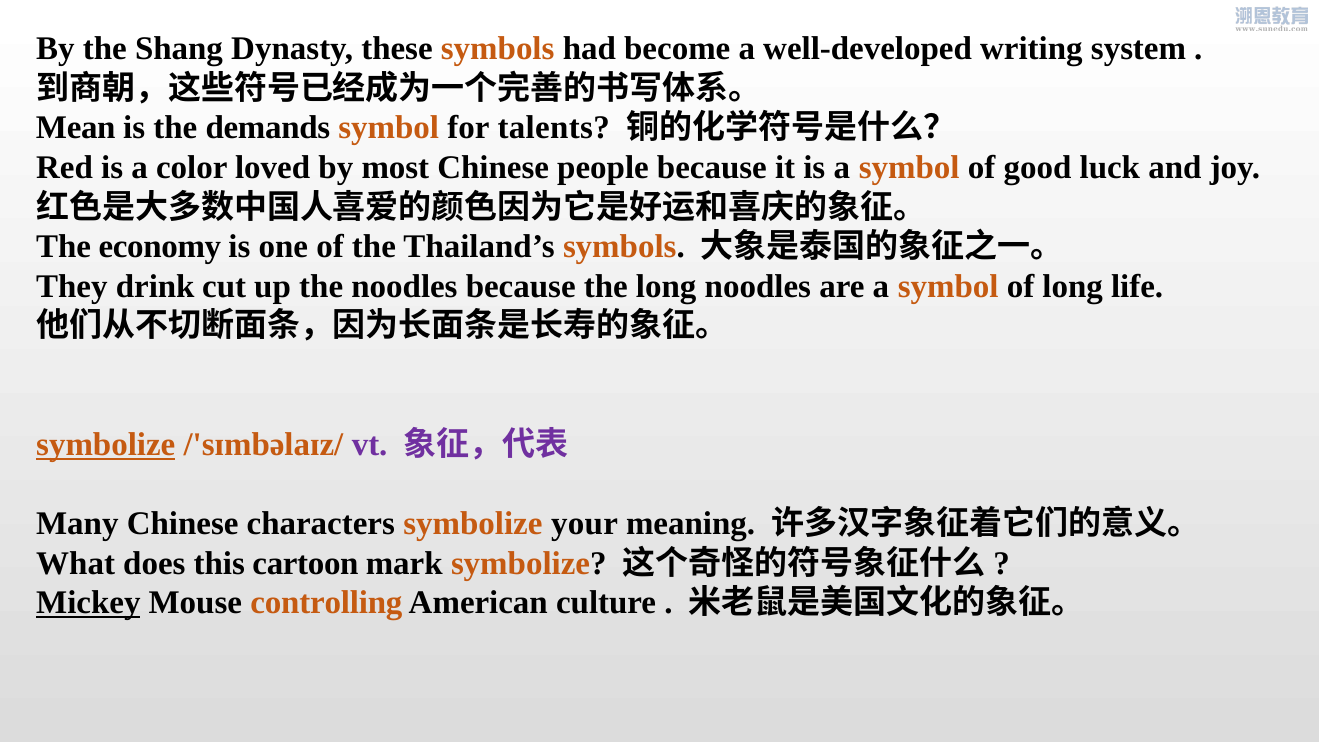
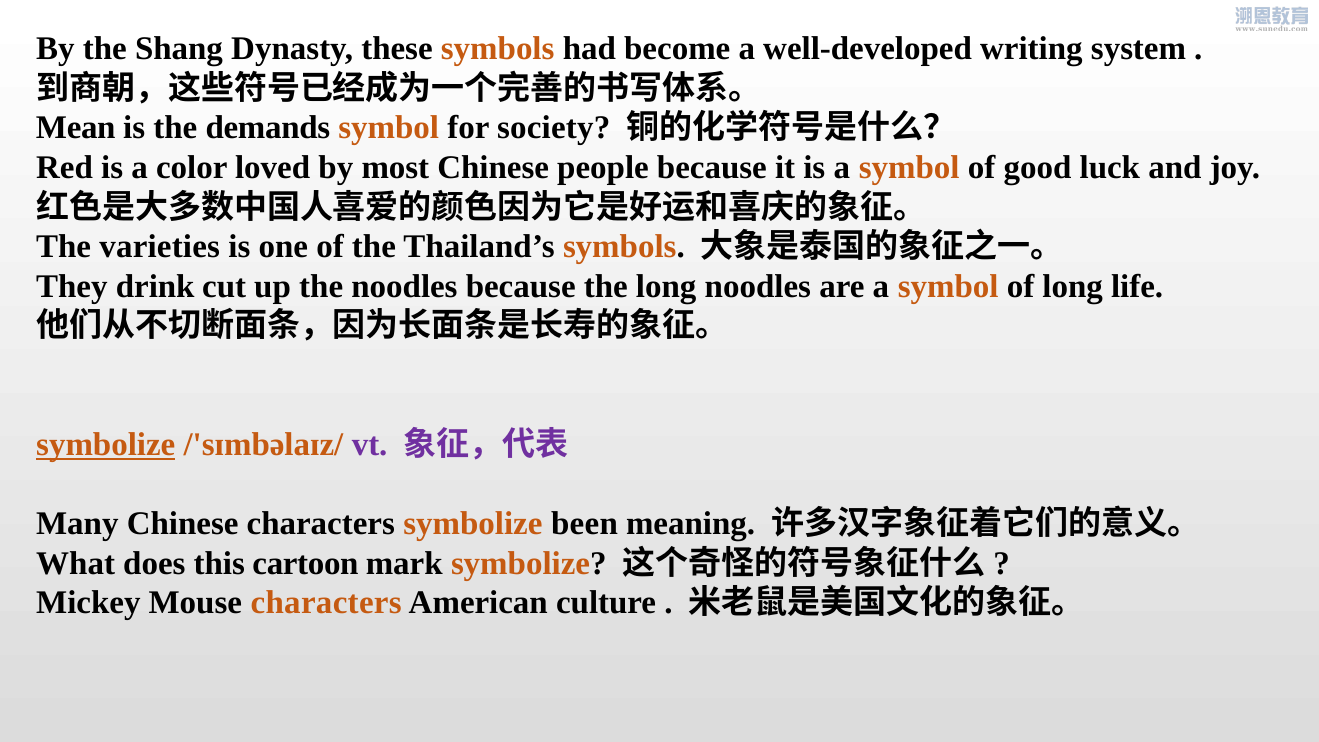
talents: talents -> society (554, 128)
economy: economy -> varieties (160, 247)
your: your -> been (584, 524)
Mickey underline: present -> none (88, 603)
Mouse controlling: controlling -> characters (326, 603)
